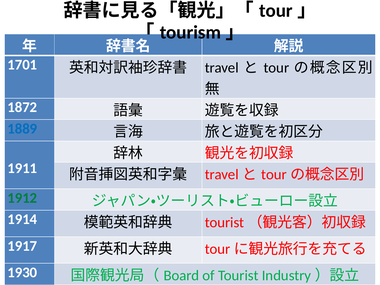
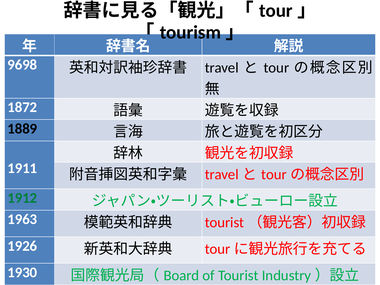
1701: 1701 -> 9698 (22, 65)
1889 colour: blue -> black (22, 129)
1914: 1914 -> 1963 (22, 219)
1917: 1917 -> 1926 (22, 246)
